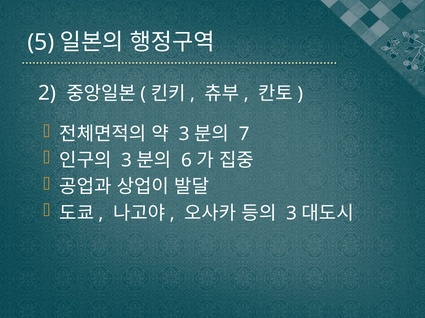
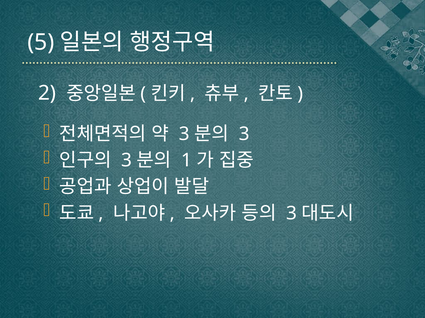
7: 7 -> 3 (244, 134)
6: 6 -> 1 (187, 161)
